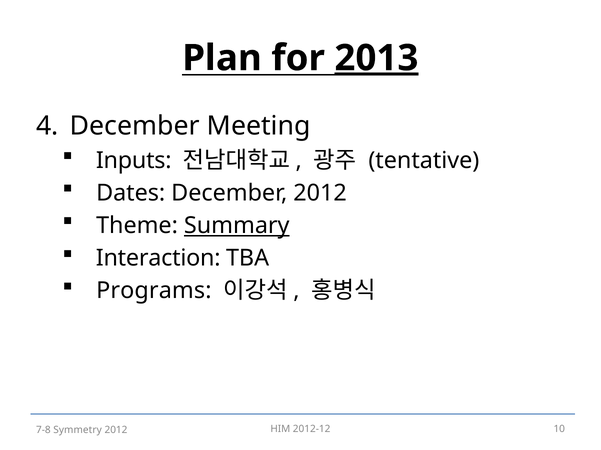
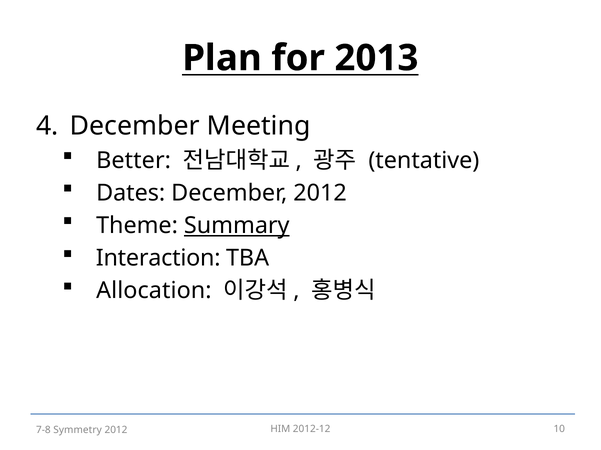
2013 underline: present -> none (376, 58)
Inputs: Inputs -> Better (134, 161)
Programs: Programs -> Allocation (154, 291)
